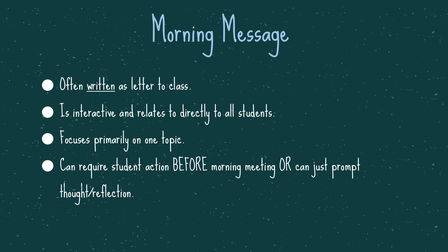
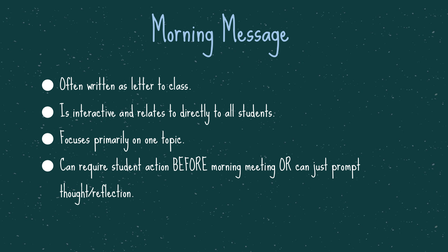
written underline: present -> none (101, 85)
